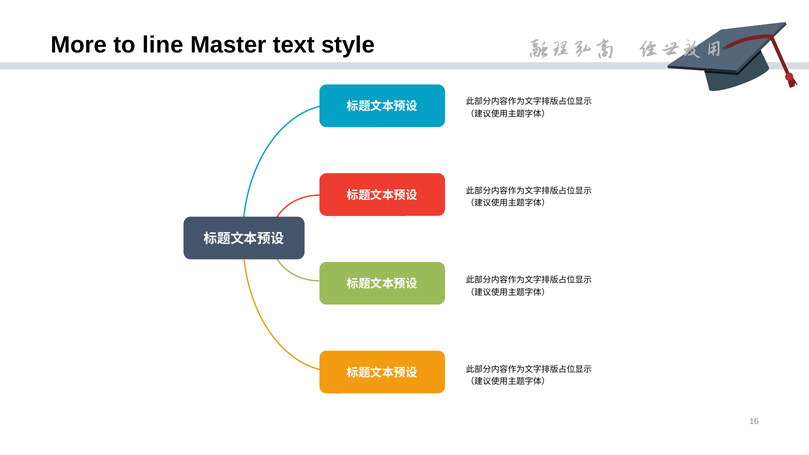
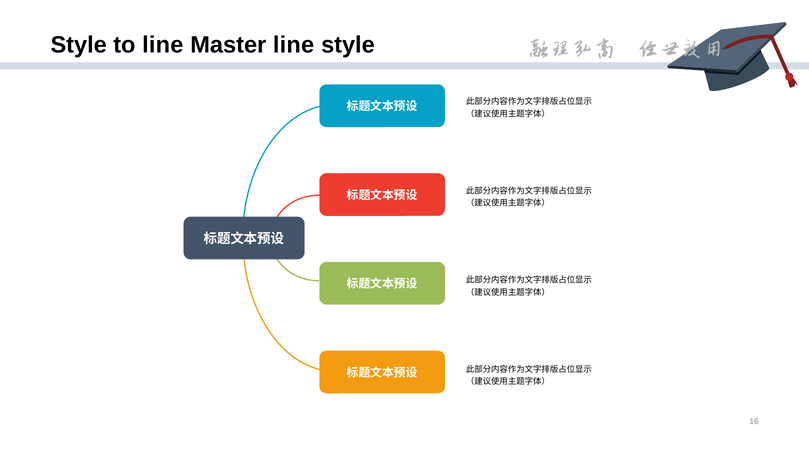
More: More -> Style (79, 45)
Master text: text -> line (294, 45)
